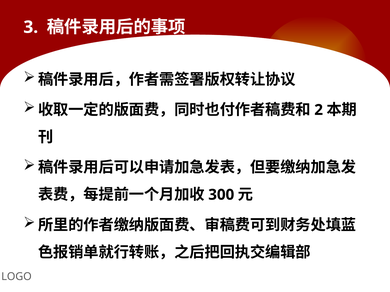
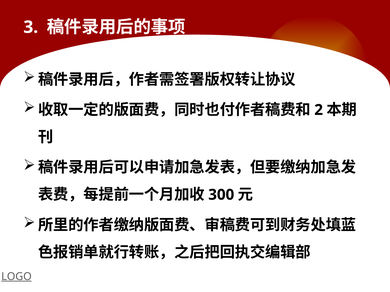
LOGO underline: none -> present (16, 277)
